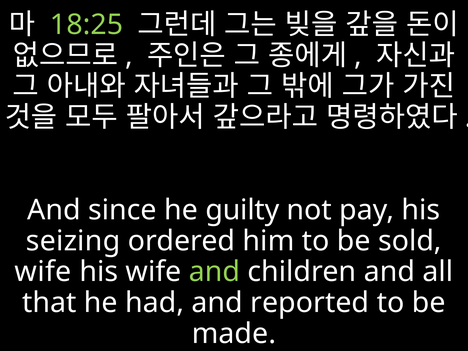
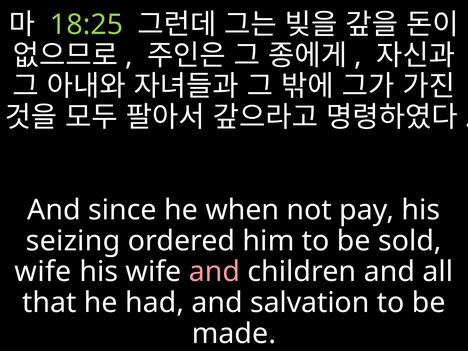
guilty: guilty -> when (242, 210)
and colour: light green -> pink (214, 272)
reported: reported -> salvation (310, 303)
